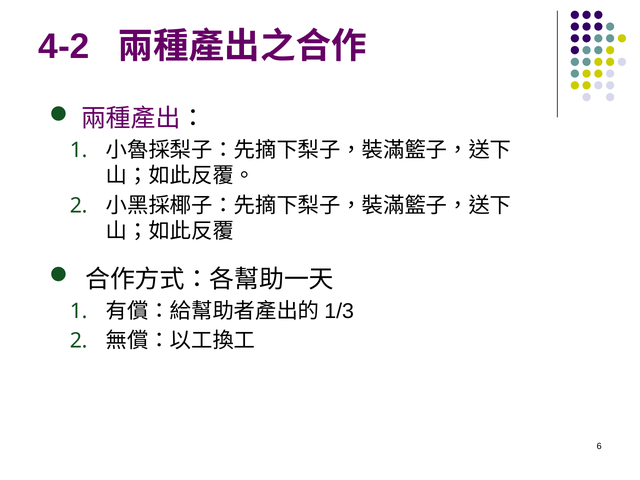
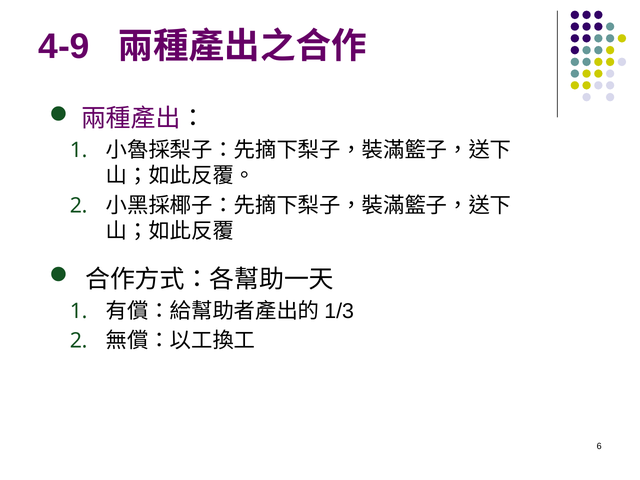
4-2: 4-2 -> 4-9 (64, 47)
